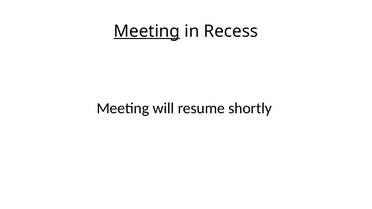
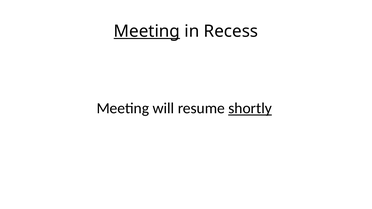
shortly underline: none -> present (250, 108)
